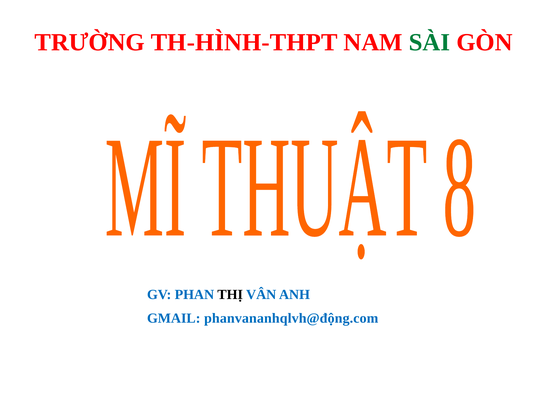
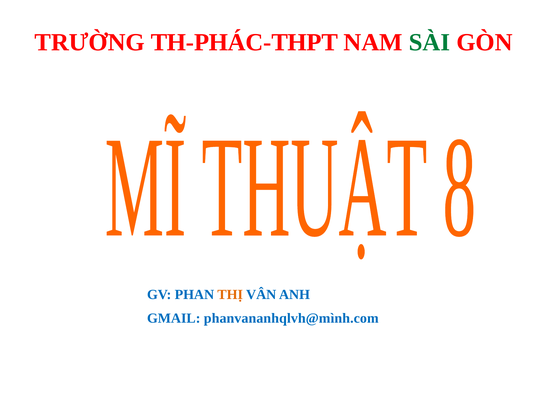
TH-HÌNH-THPT: TH-HÌNH-THPT -> TH-PHÁC-THPT (244, 43)
THỊ colour: black -> orange (230, 295)
phanvananhqlvh@động.com: phanvananhqlvh@động.com -> phanvananhqlvh@mình.com (291, 319)
